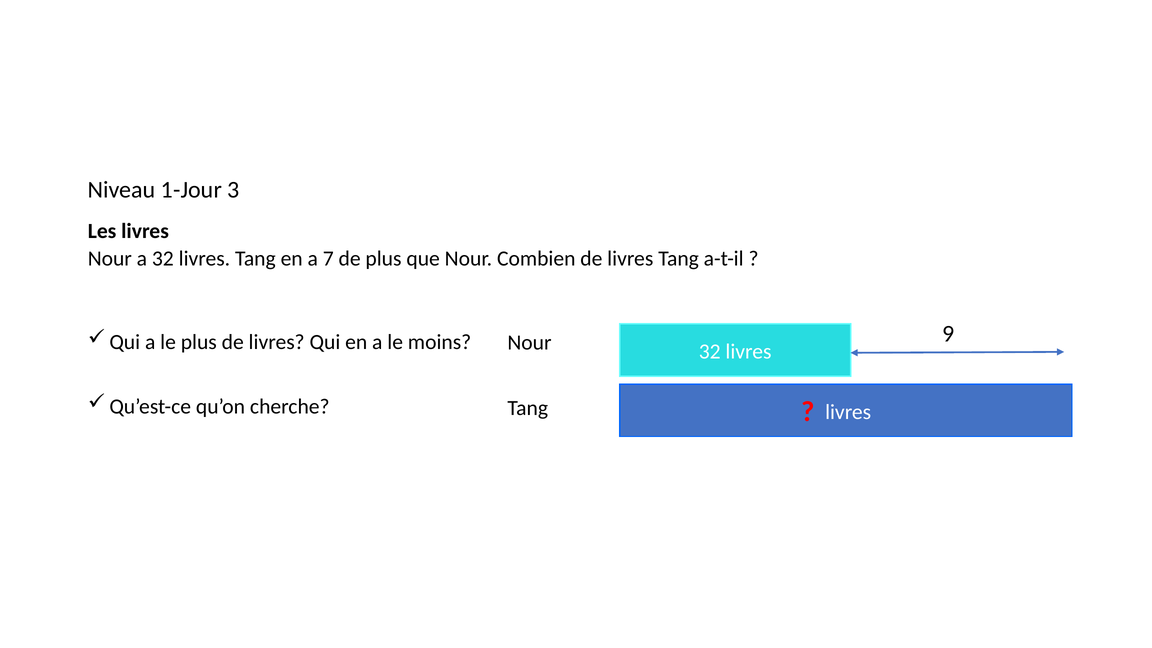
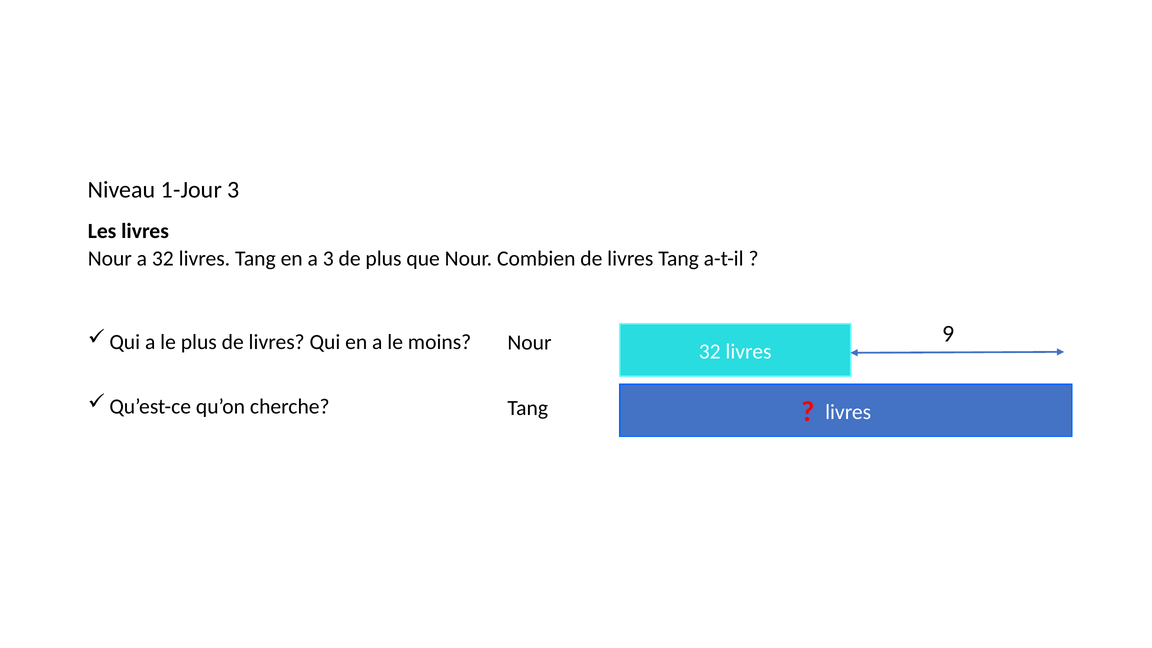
a 7: 7 -> 3 (328, 259)
